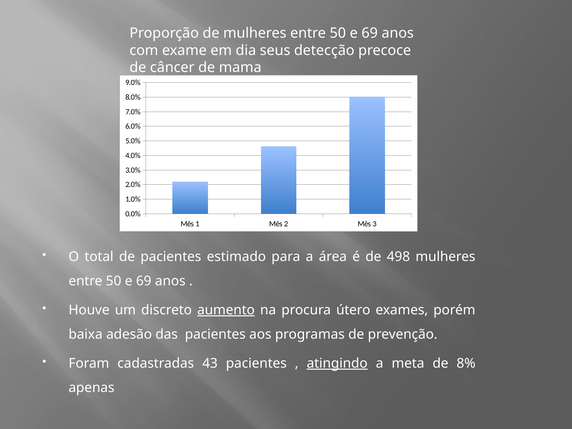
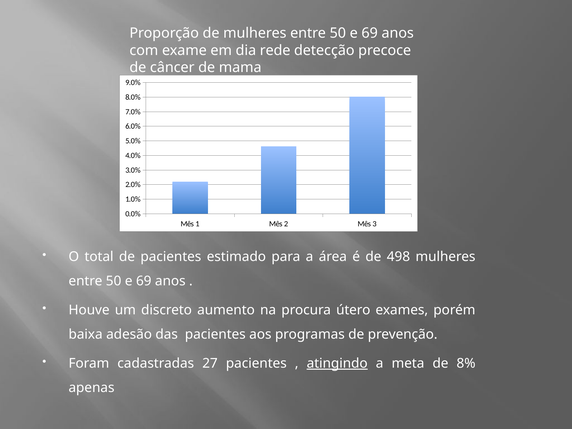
seus: seus -> rede (275, 50)
aumento underline: present -> none (226, 310)
43: 43 -> 27 (210, 363)
